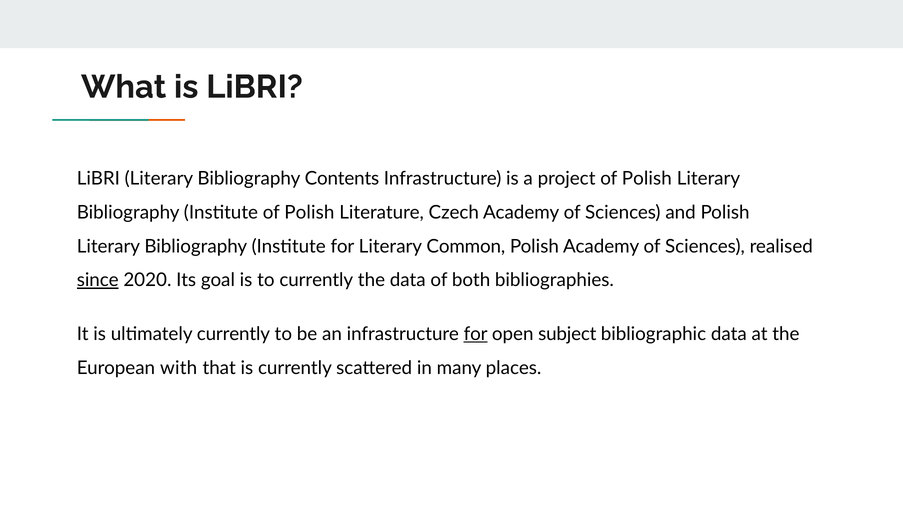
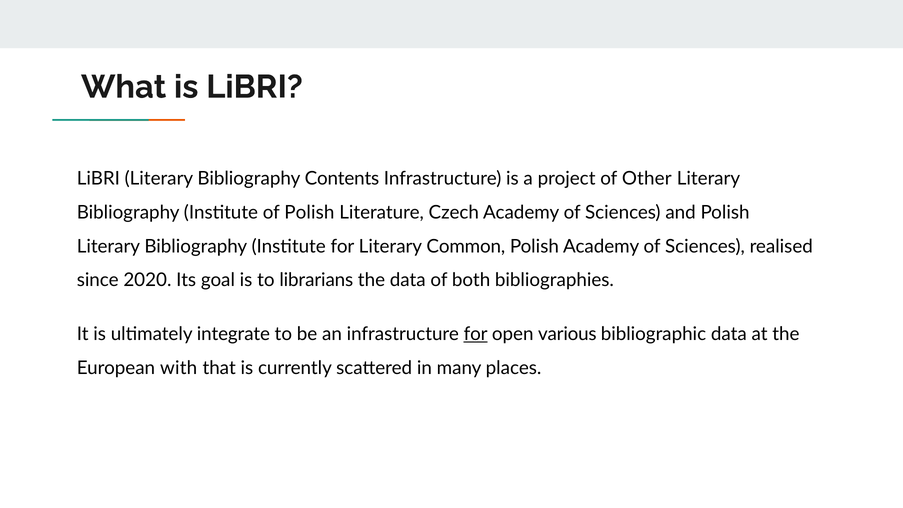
project of Polish: Polish -> Other (647, 179)
since underline: present -> none (98, 280)
to currently: currently -> librarians (316, 280)
ultimately currently: currently -> integrate (233, 334)
subject: subject -> various (567, 334)
